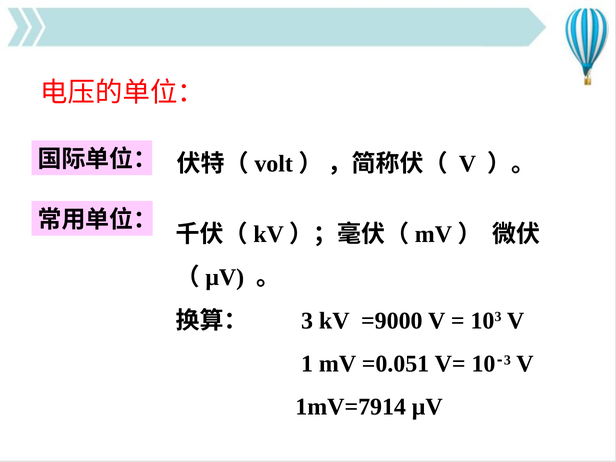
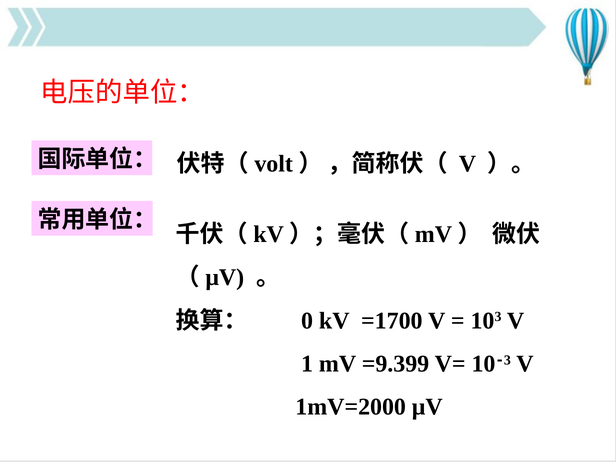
3: 3 -> 0 (307, 321)
=9000: =9000 -> =1700 (392, 321)
=0.051: =0.051 -> =9.399 (395, 364)
1mV=7914: 1mV=7914 -> 1mV=2000 (351, 407)
